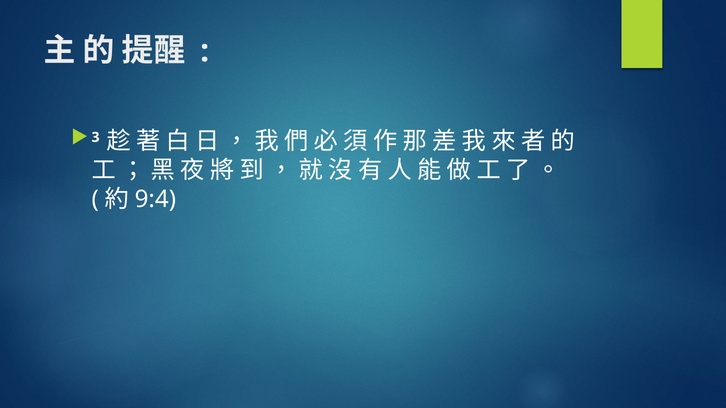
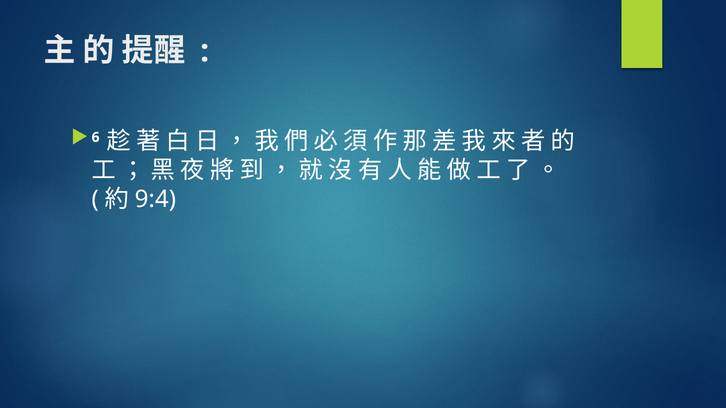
3: 3 -> 6 (96, 137)
